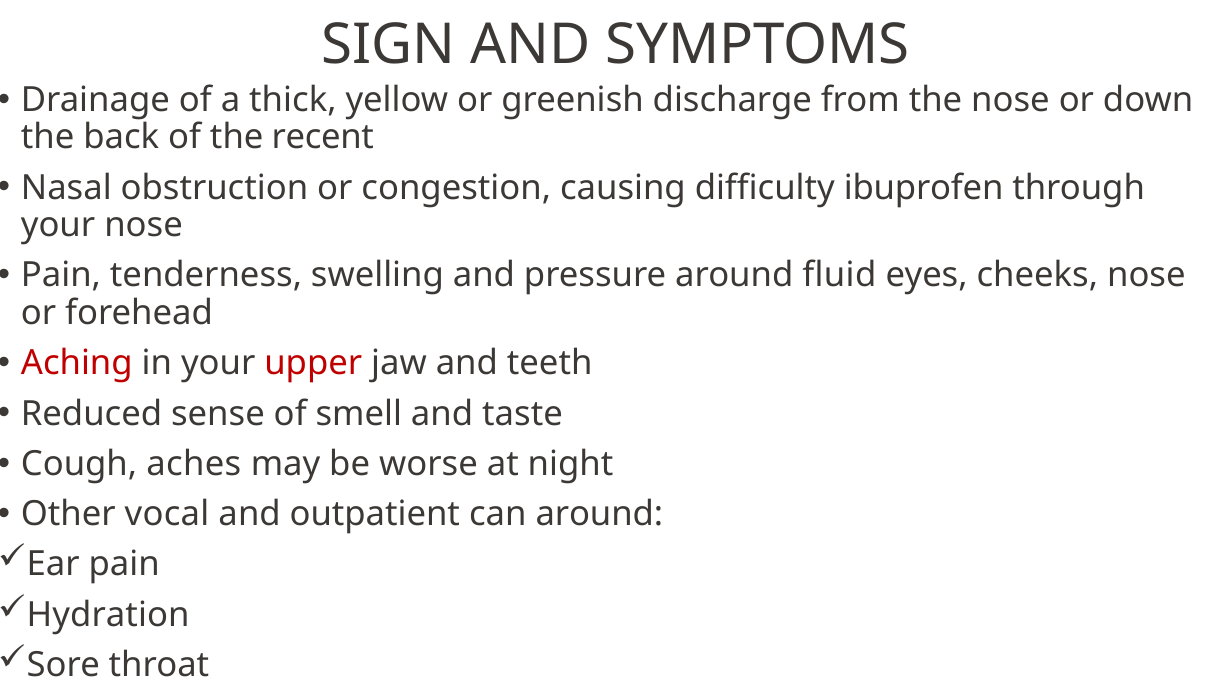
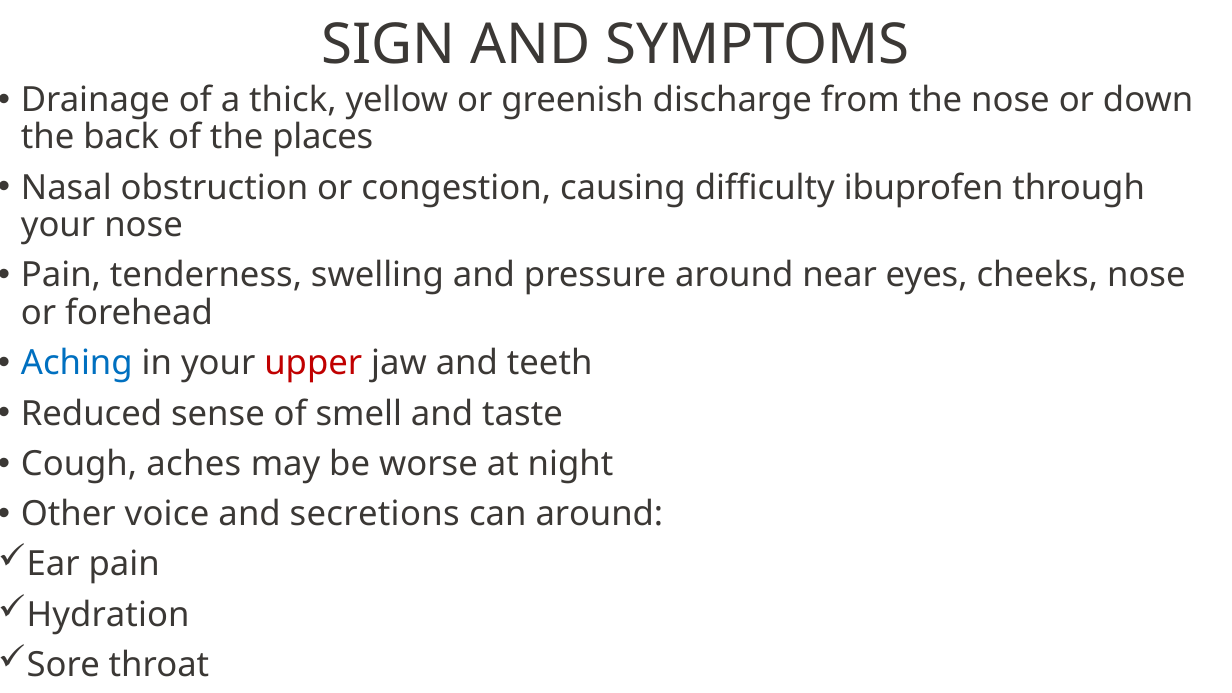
recent: recent -> places (323, 137)
fluid: fluid -> near (840, 275)
Aching colour: red -> blue (77, 363)
vocal: vocal -> voice (167, 514)
outpatient: outpatient -> secretions (375, 514)
